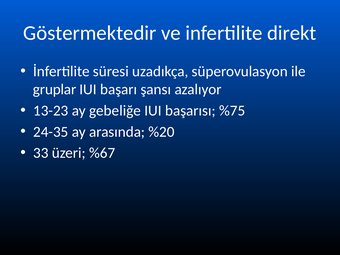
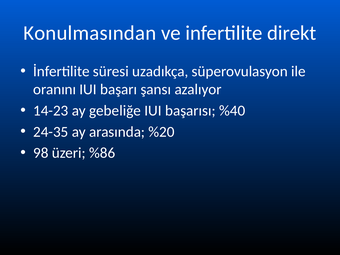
Göstermektedir: Göstermektedir -> Konulmasından (90, 33)
gruplar: gruplar -> oranını (55, 89)
13-23: 13-23 -> 14-23 (51, 111)
%75: %75 -> %40 (232, 111)
33: 33 -> 98 (41, 153)
%67: %67 -> %86 (102, 153)
